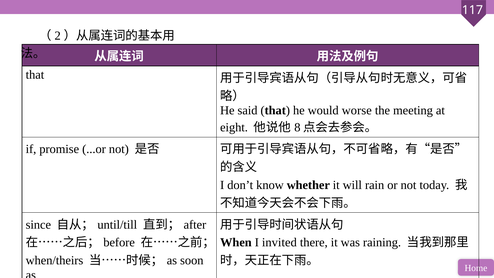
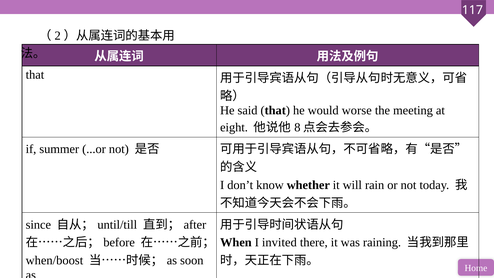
promise: promise -> summer (59, 149)
when/theirs: when/theirs -> when/boost (54, 260)
